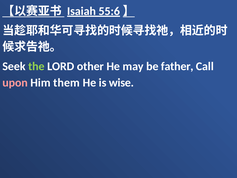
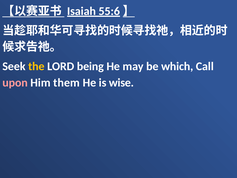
the colour: light green -> yellow (36, 66)
other: other -> being (90, 66)
father: father -> which (177, 66)
